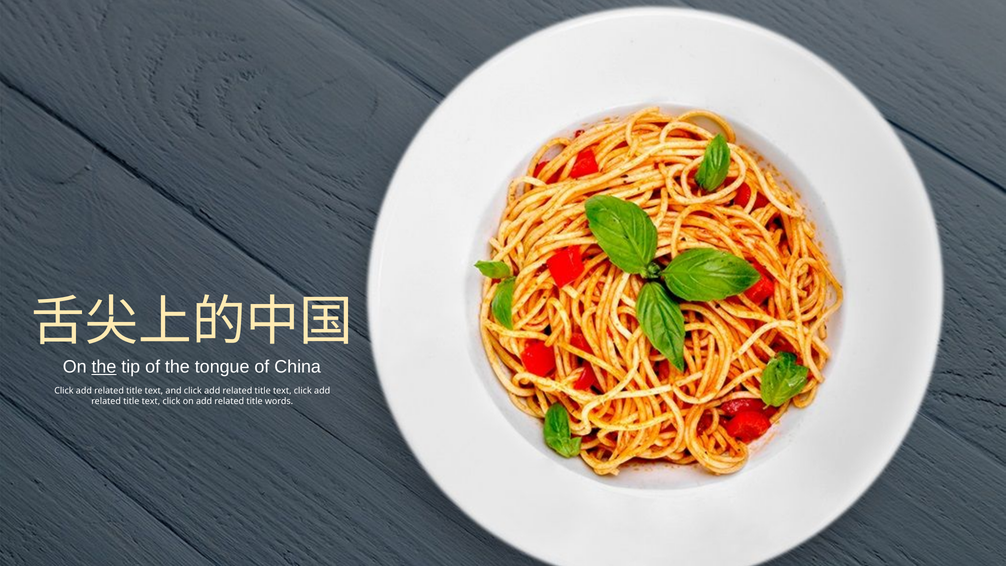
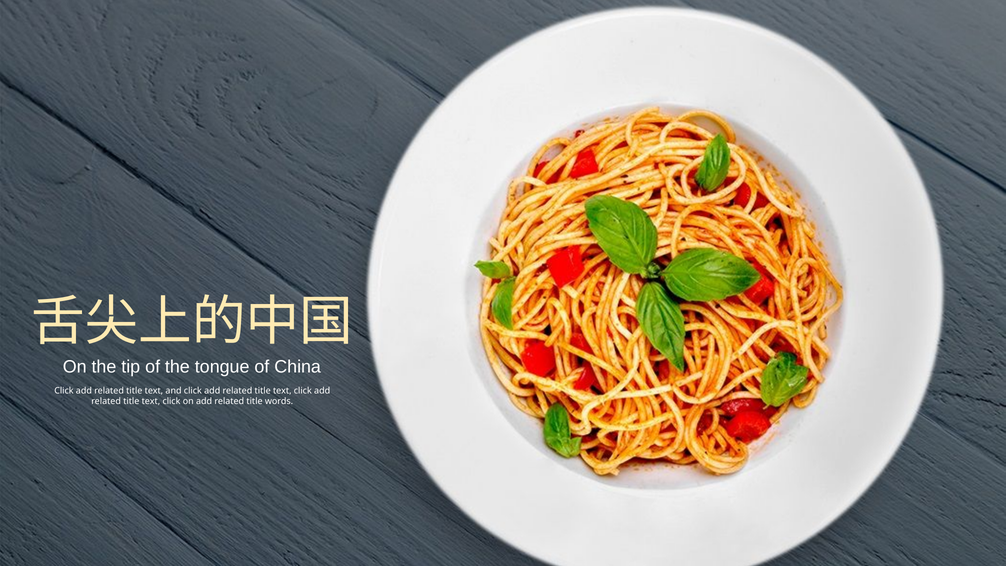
the underline: present -> none (104, 367)
